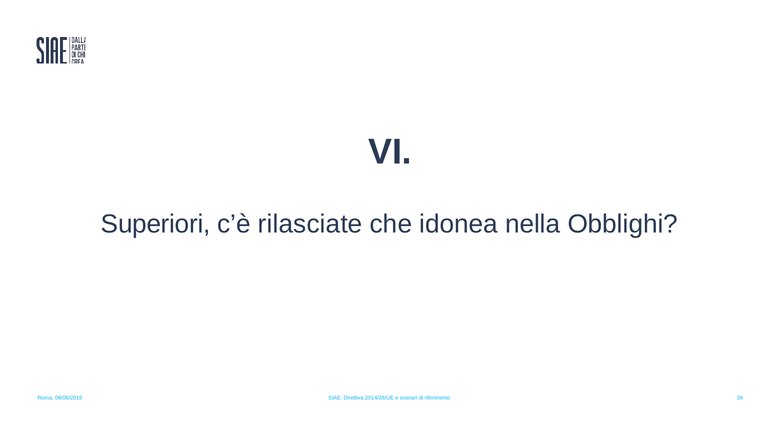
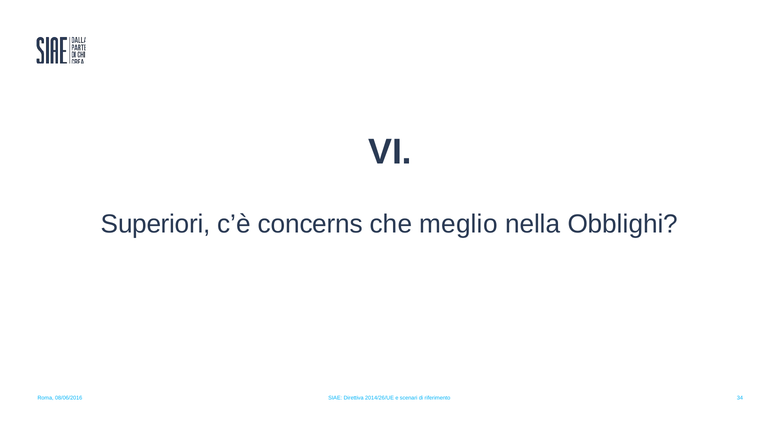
rilasciate: rilasciate -> concerns (310, 224)
idonea: idonea -> meglio (458, 224)
